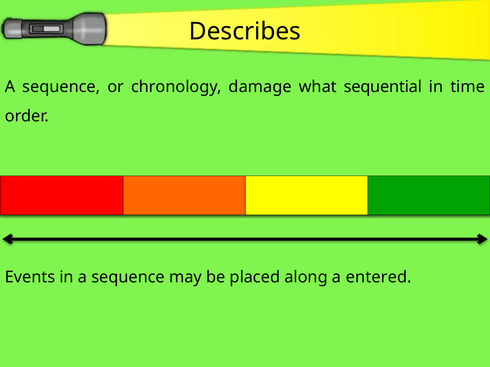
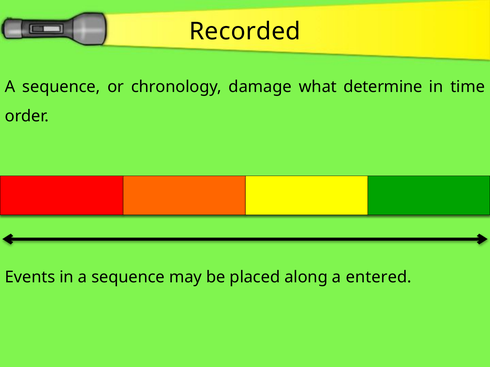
Describes: Describes -> Recorded (245, 31)
sequential: sequential -> determine (383, 87)
